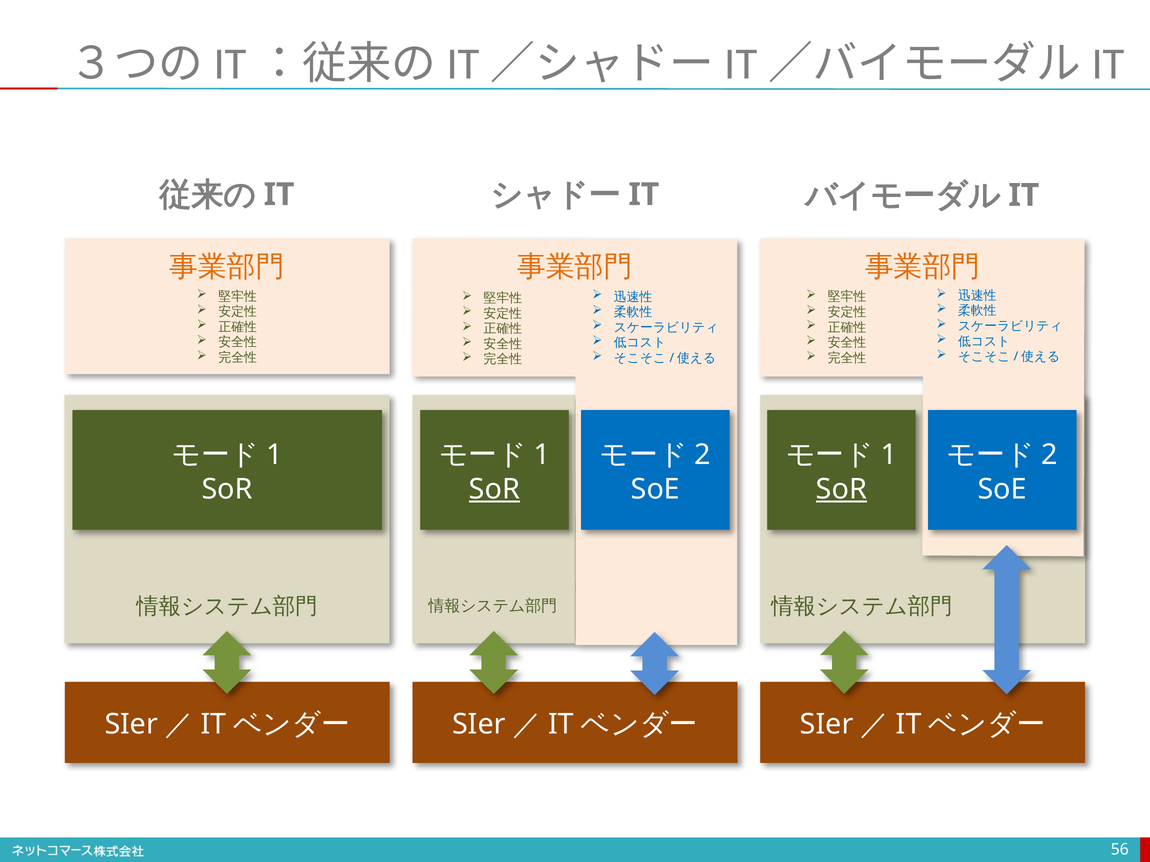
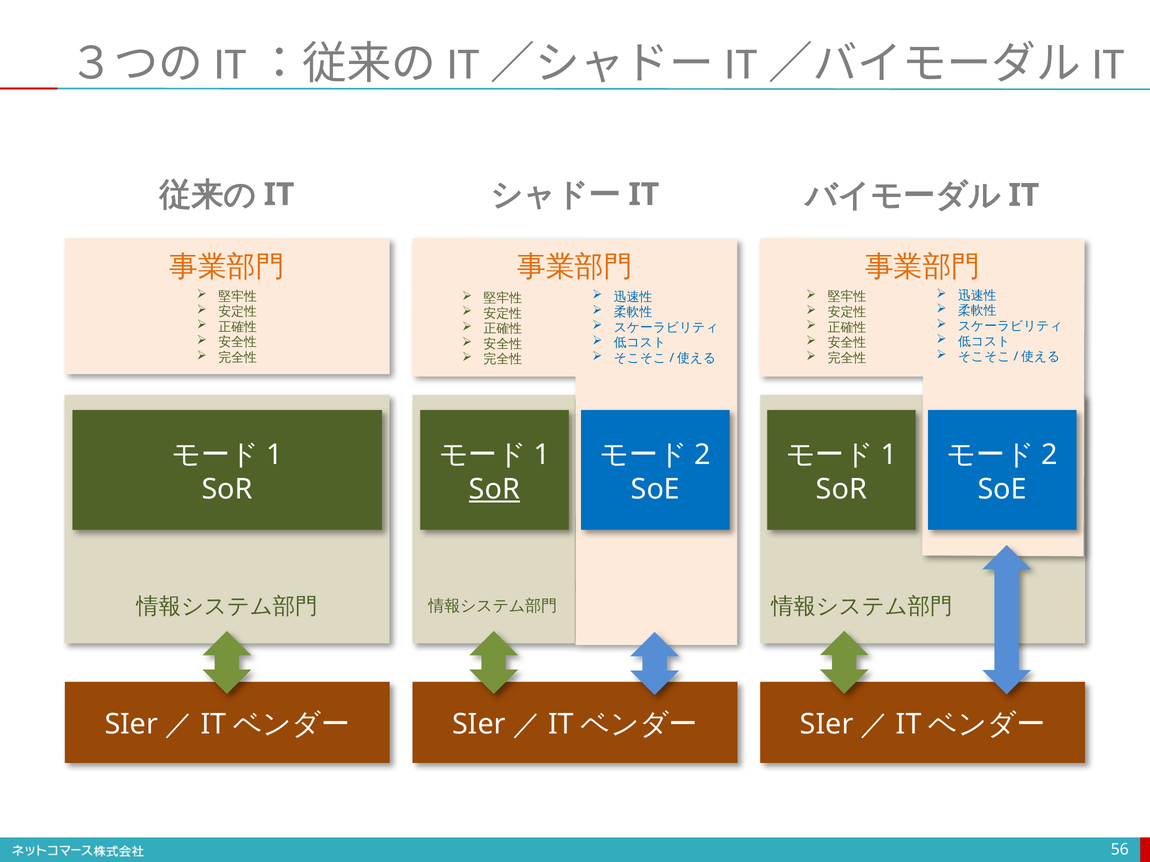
SoR underline: present -> none (841, 489)
